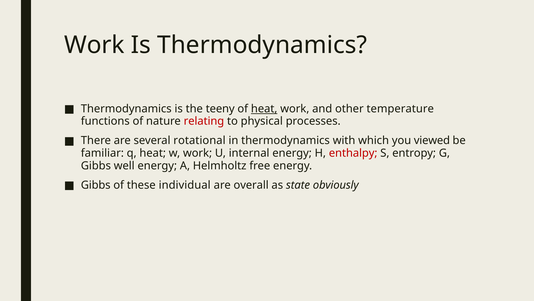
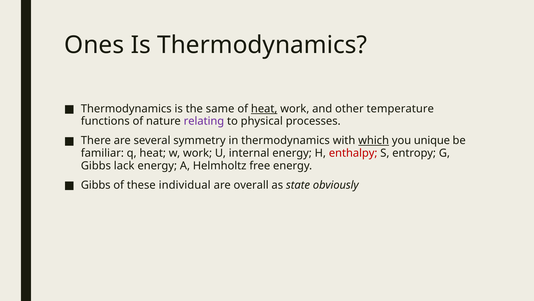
Work: Work -> Ones (94, 45)
teeny: teeny -> same (220, 108)
relating colour: red -> purple (204, 121)
rotational: rotational -> symmetry (200, 140)
which underline: none -> present (374, 140)
viewed: viewed -> unique (432, 140)
well: well -> lack (124, 165)
